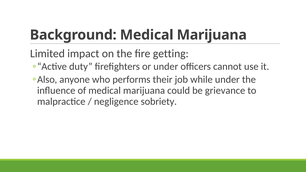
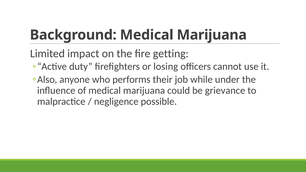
or under: under -> losing (166, 67)
sobriety: sobriety -> possible (159, 102)
